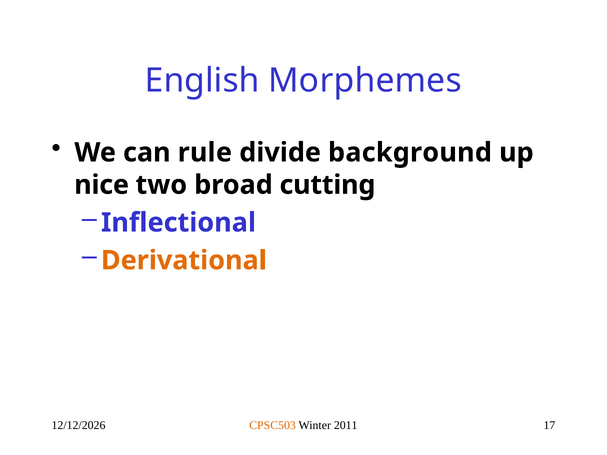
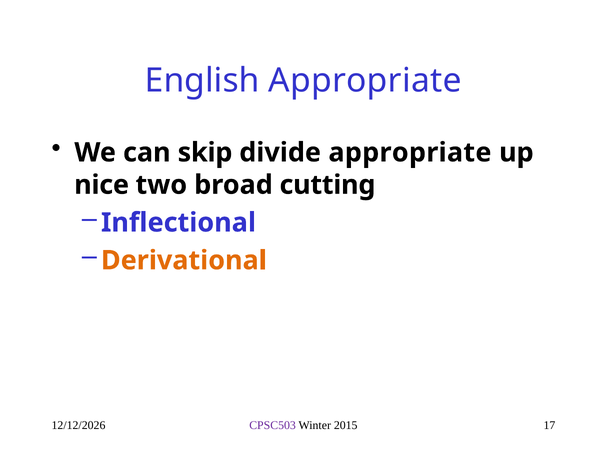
English Morphemes: Morphemes -> Appropriate (365, 81)
rule: rule -> skip (205, 153)
divide background: background -> appropriate (410, 153)
CPSC503 colour: orange -> purple (273, 426)
2011: 2011 -> 2015 (346, 426)
